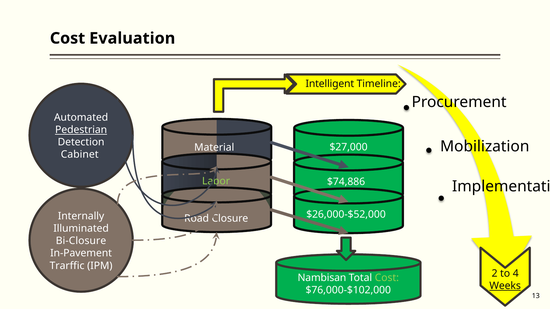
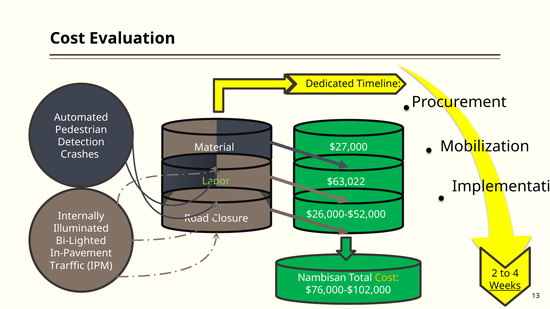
Intelligent: Intelligent -> Dedicated (330, 84)
Pedestrian underline: present -> none (81, 130)
Cabinet: Cabinet -> Crashes (80, 155)
$74,886: $74,886 -> $63,022 (346, 182)
Bi-Closure: Bi-Closure -> Bi-Lighted (81, 241)
Cost colour: light green -> yellow (387, 278)
